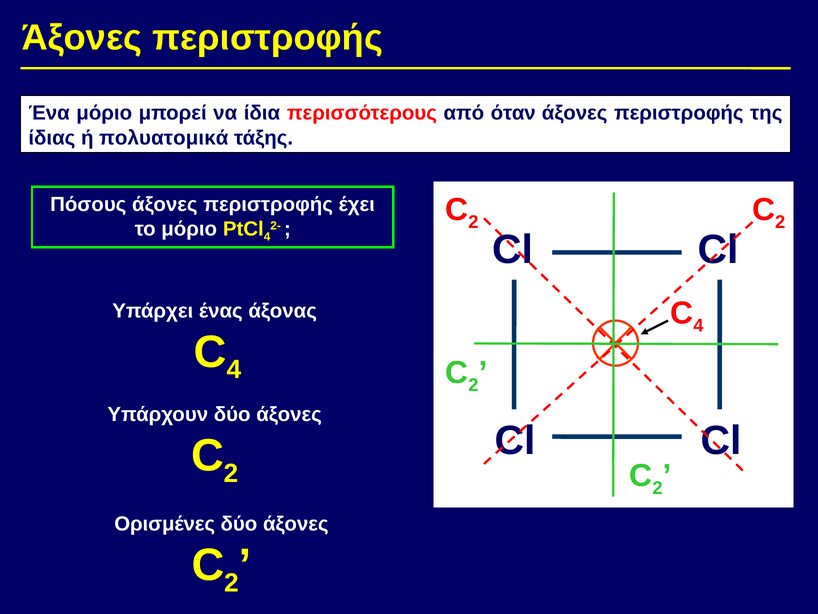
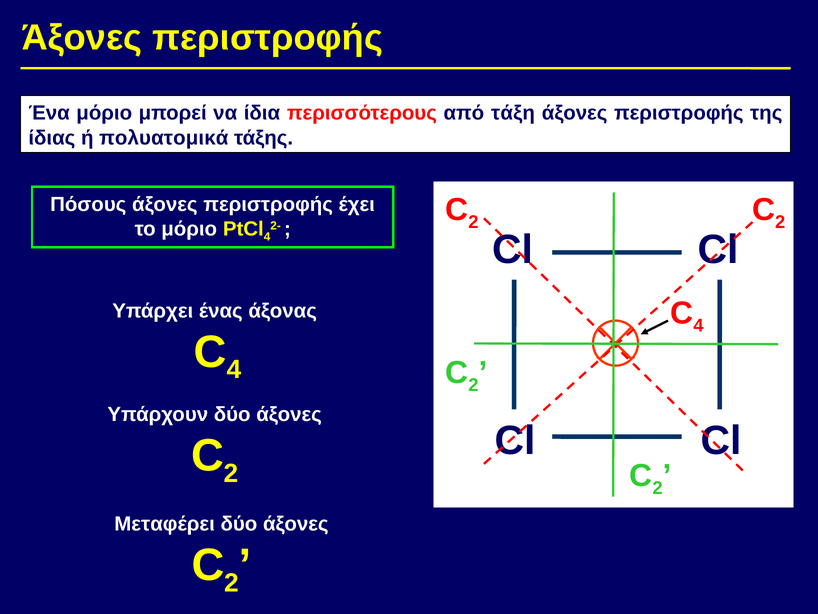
όταν: όταν -> τάξη (513, 113)
Ορισμένες: Ορισμένες -> Μεταφέρει (165, 523)
